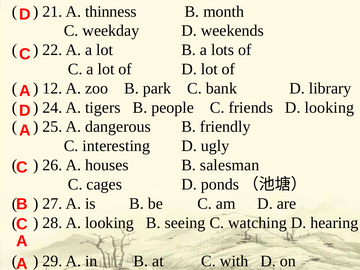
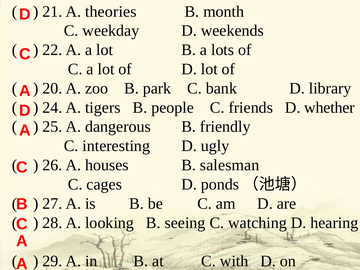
thinness: thinness -> theories (111, 11)
12: 12 -> 20 (52, 88)
D looking: looking -> whether (329, 108)
